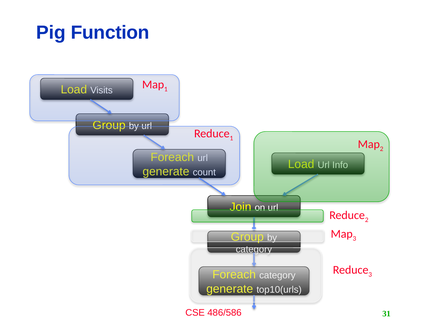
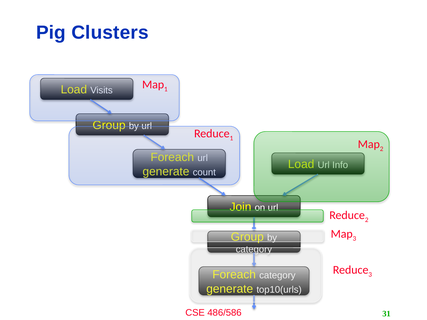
Function: Function -> Clusters (110, 32)
